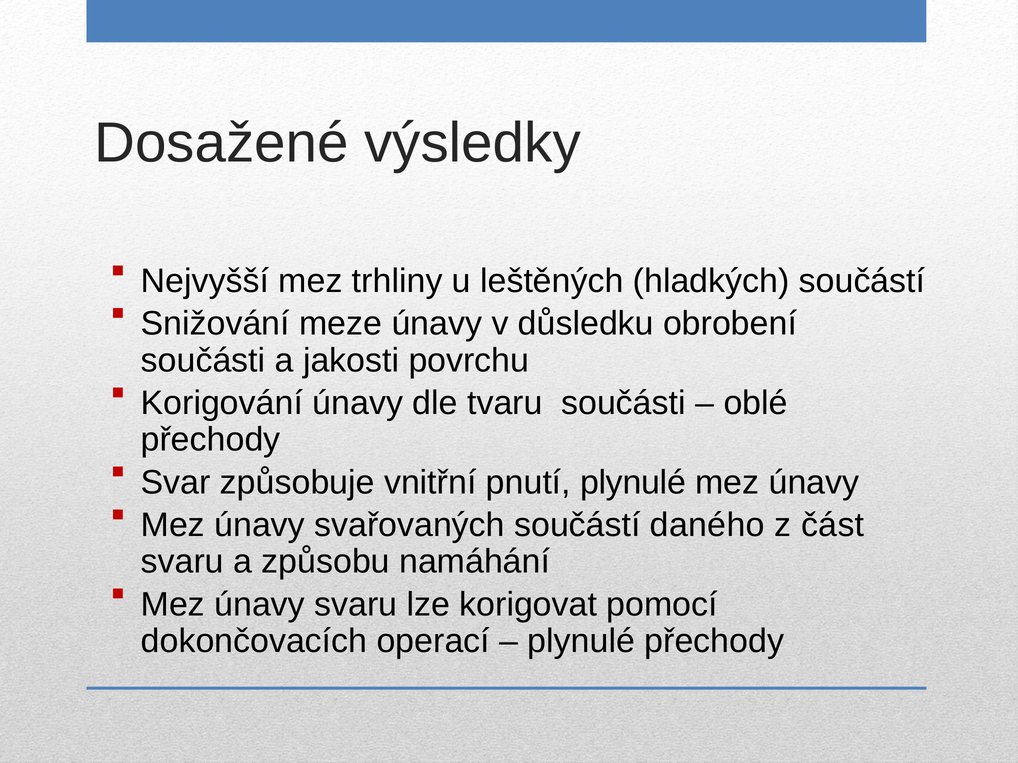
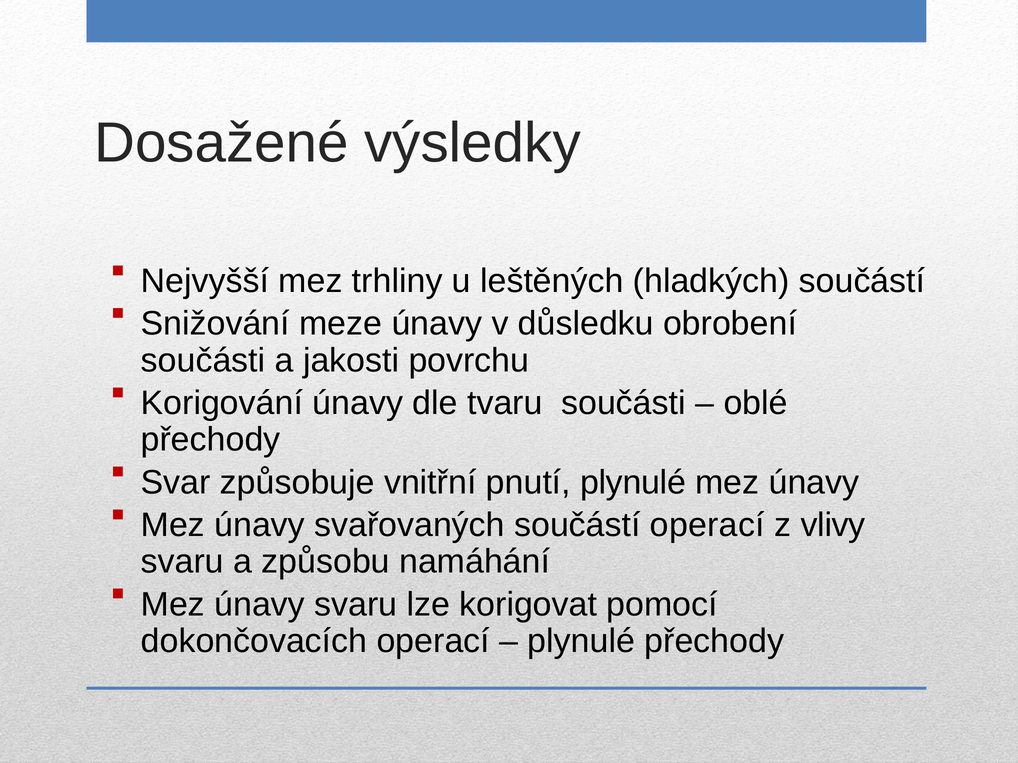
součástí daného: daného -> operací (707, 525)
část: část -> vlivy (833, 525)
